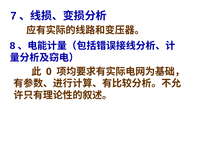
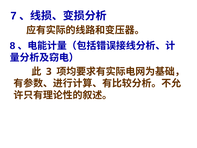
0: 0 -> 3 (49, 71)
